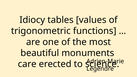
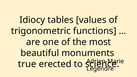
care: care -> true (27, 64)
